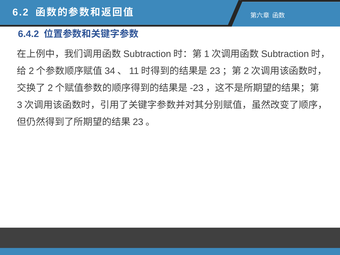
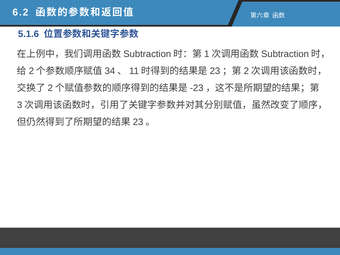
6.4.2: 6.4.2 -> 5.1.6 (28, 34)
